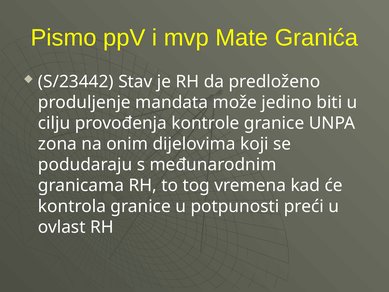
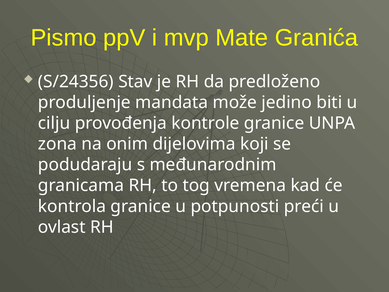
S/23442: S/23442 -> S/24356 (76, 82)
